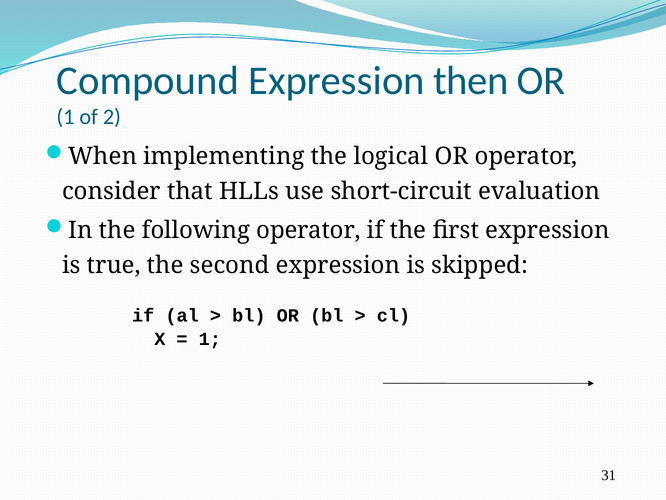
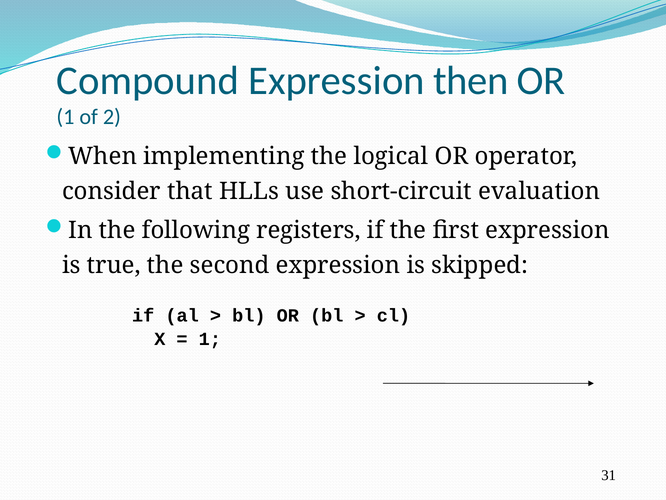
following operator: operator -> registers (309, 230)
